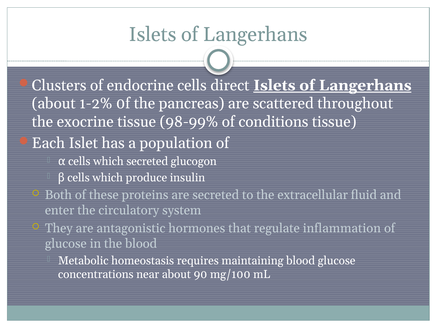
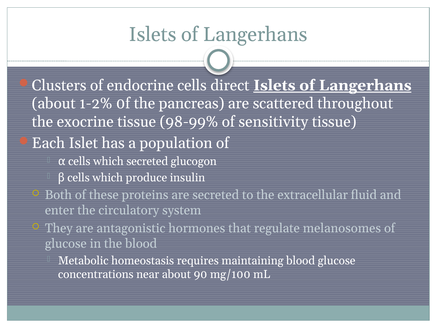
conditions: conditions -> sensitivity (273, 122)
inflammation: inflammation -> melanosomes (342, 228)
